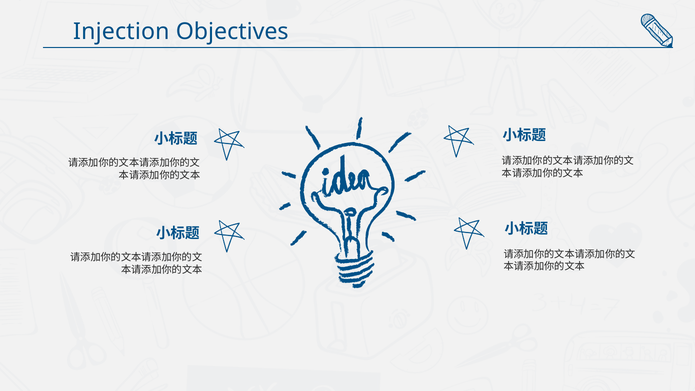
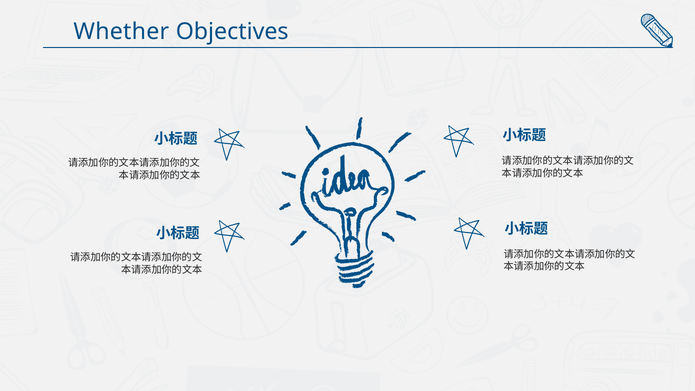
Injection: Injection -> Whether (121, 32)
